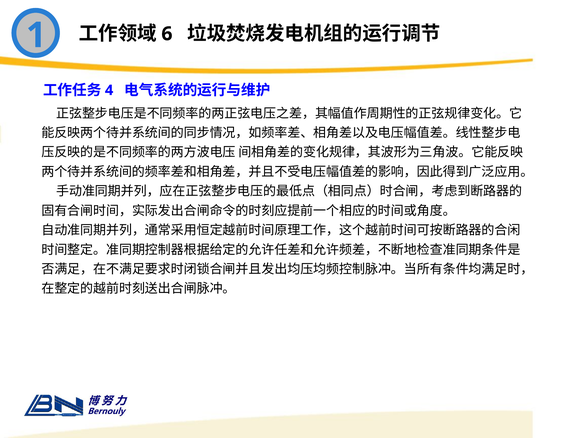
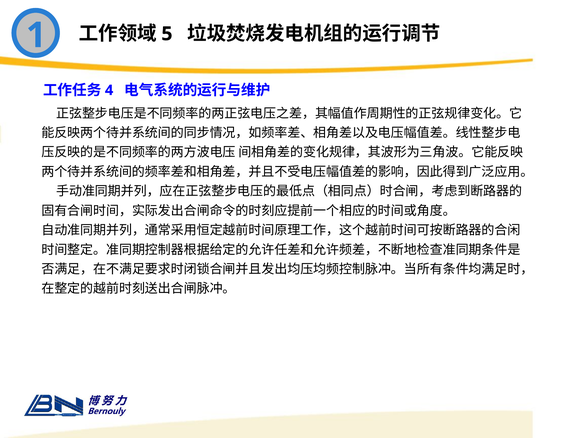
6: 6 -> 5 (167, 34)
